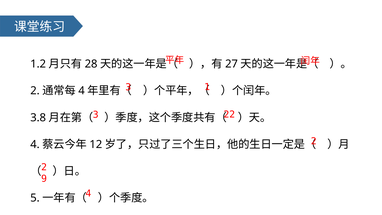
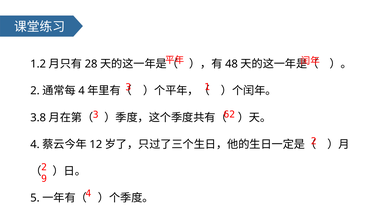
27: 27 -> 48 (231, 64)
22: 22 -> 62 (229, 114)
